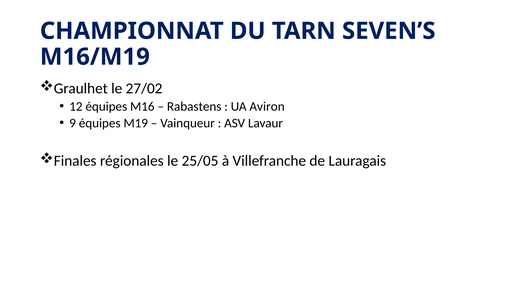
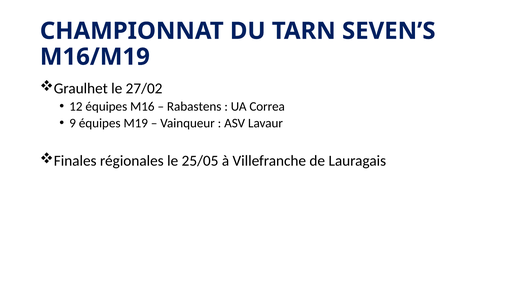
Aviron: Aviron -> Correa (267, 106)
